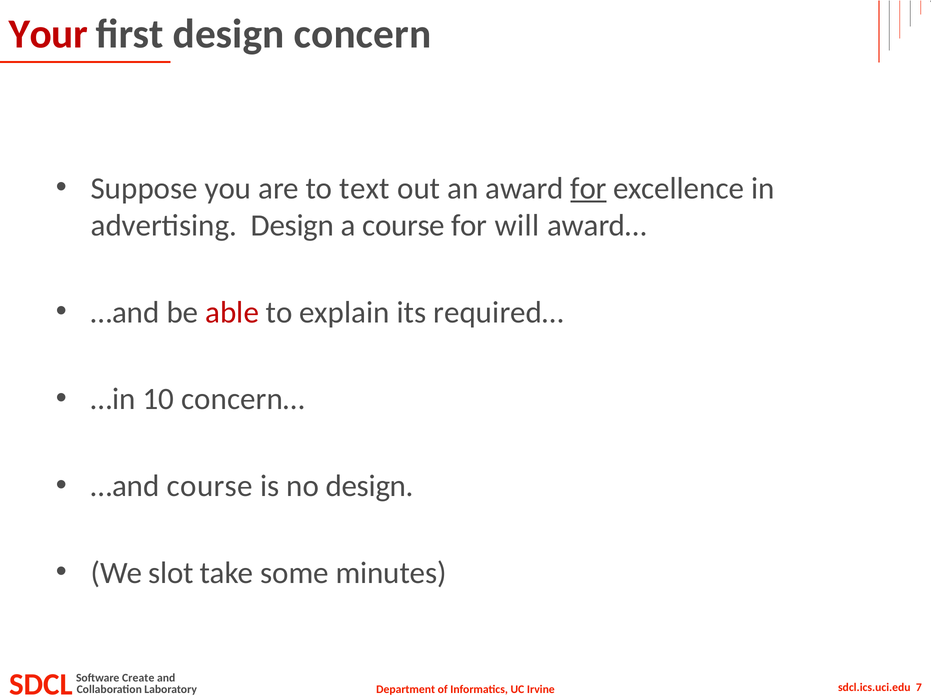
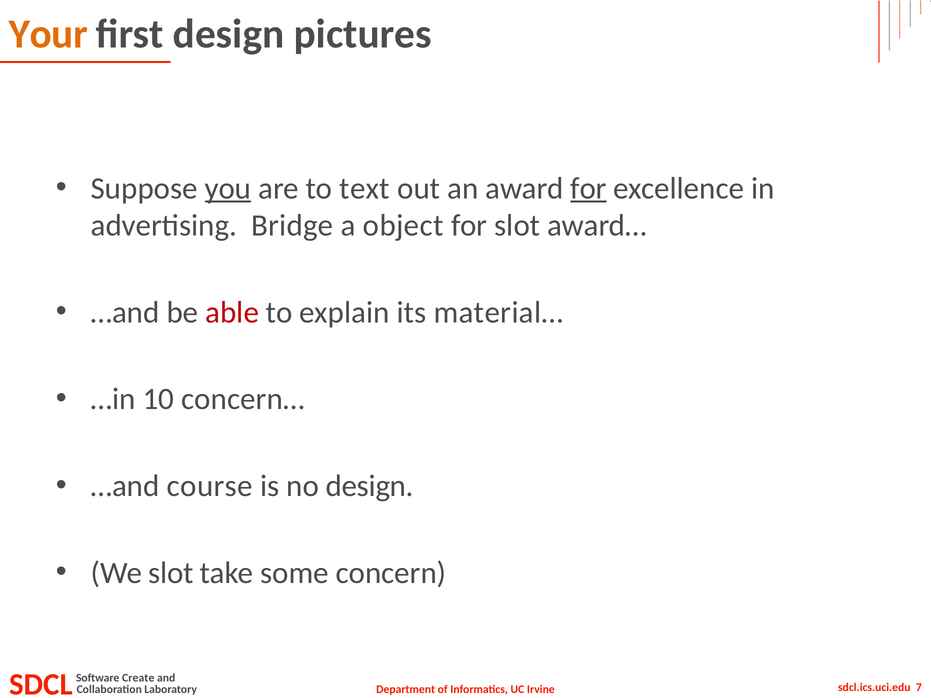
Your colour: red -> orange (48, 34)
concern: concern -> pictures (363, 34)
you underline: none -> present (228, 188)
advertising Design: Design -> Bridge (292, 226)
a course: course -> object (403, 226)
for will: will -> slot (517, 226)
required…: required… -> material… (498, 312)
minutes: minutes -> concern (391, 573)
